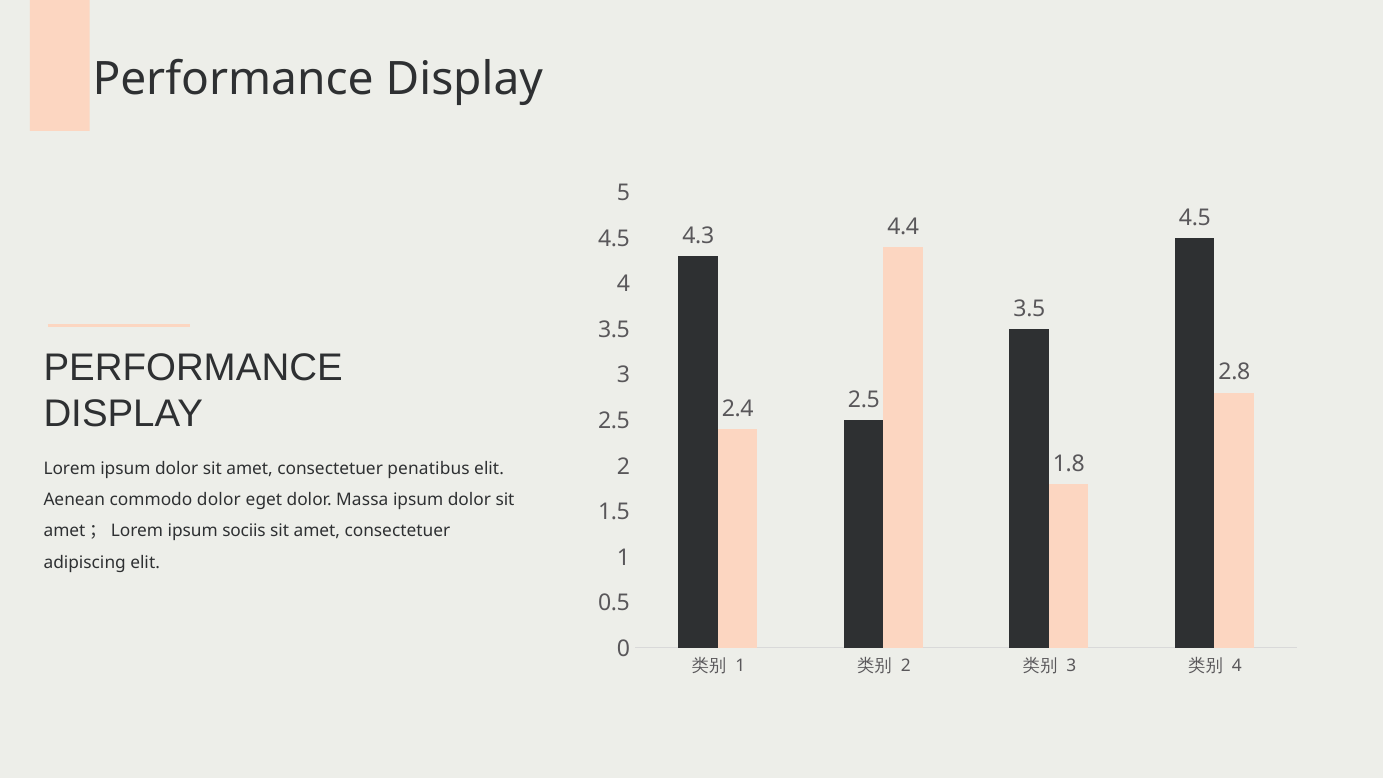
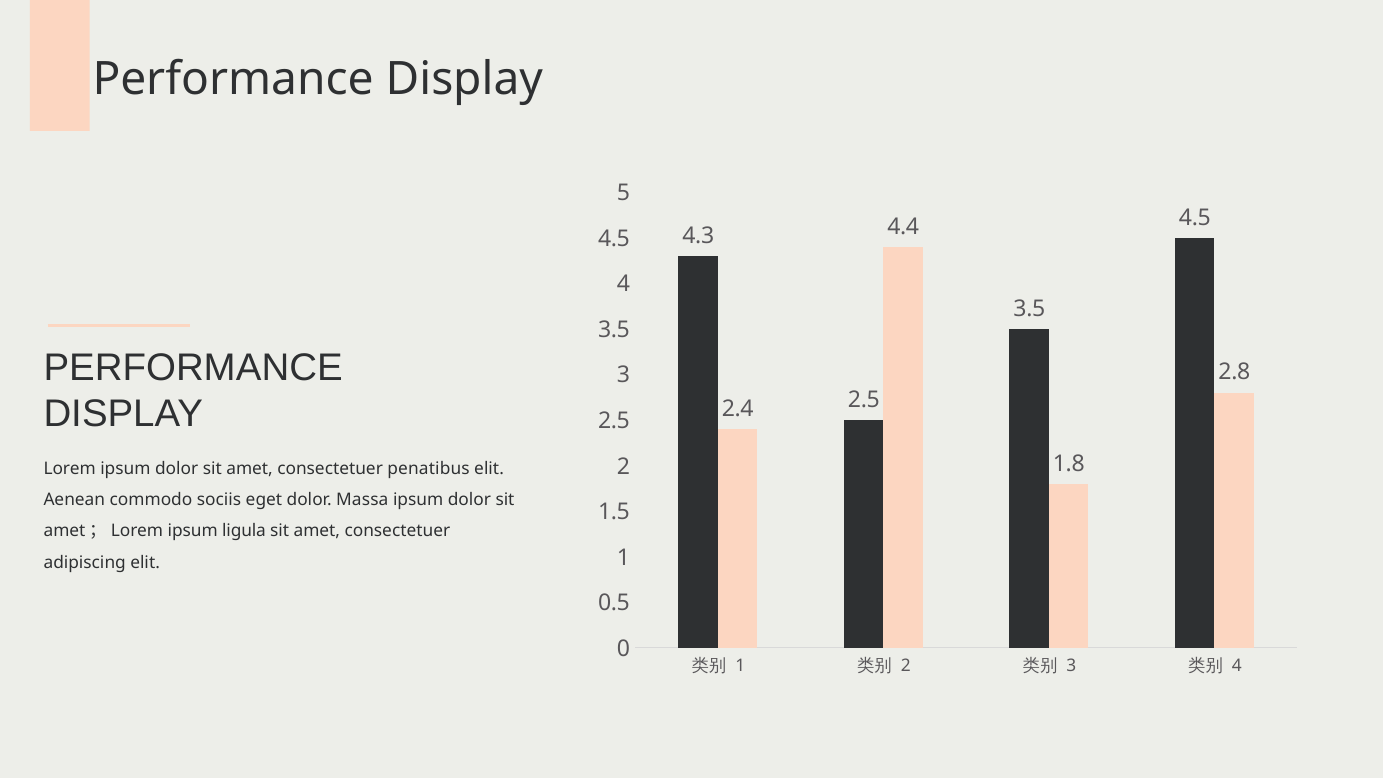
commodo dolor: dolor -> sociis (219, 500)
sociis: sociis -> ligula (244, 531)
